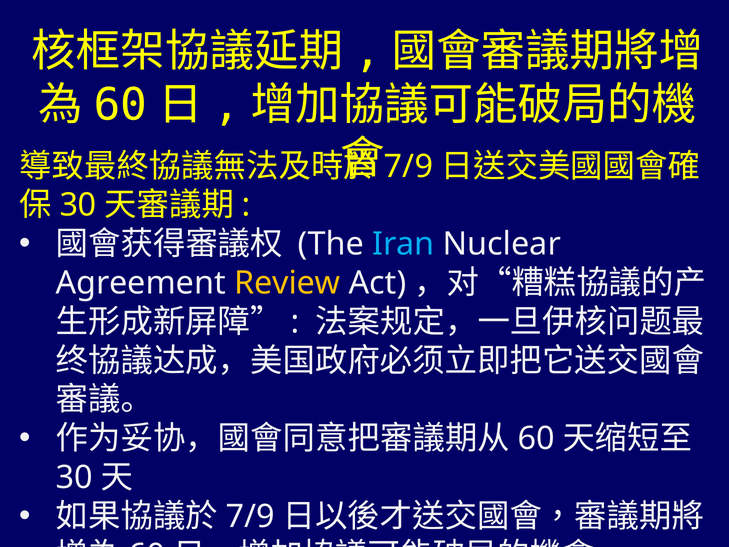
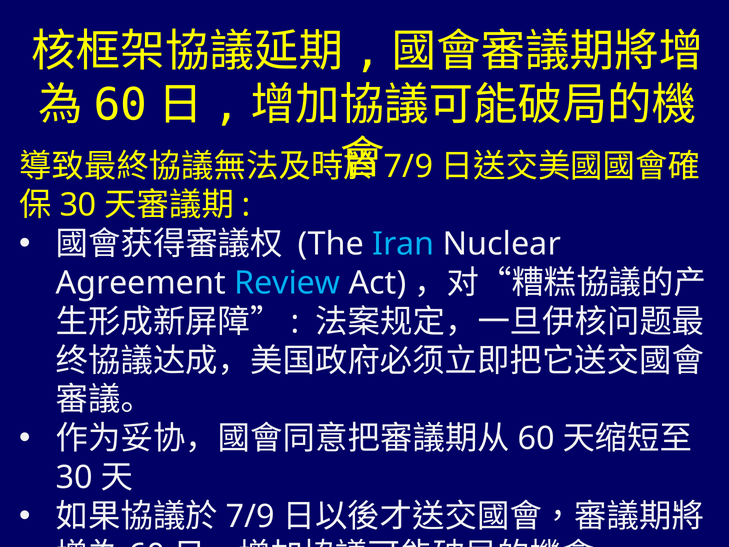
Review colour: yellow -> light blue (287, 283)
